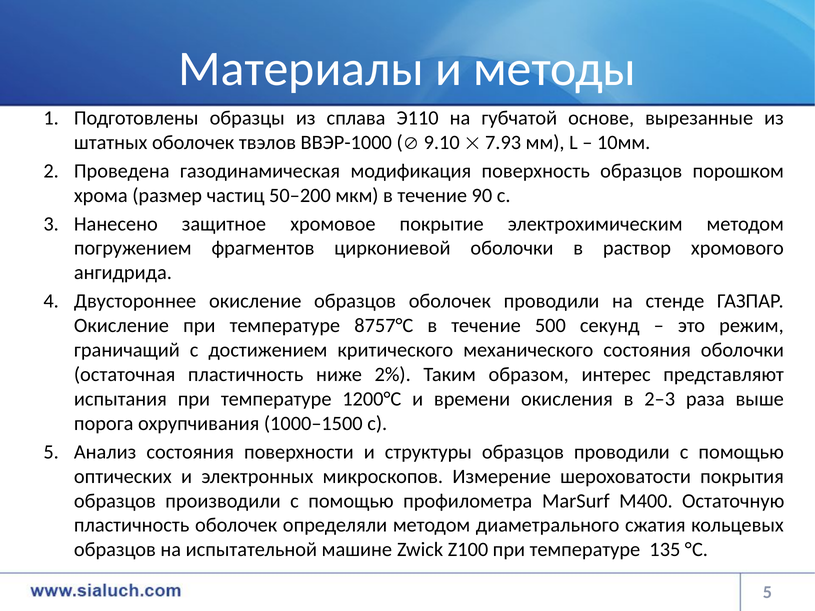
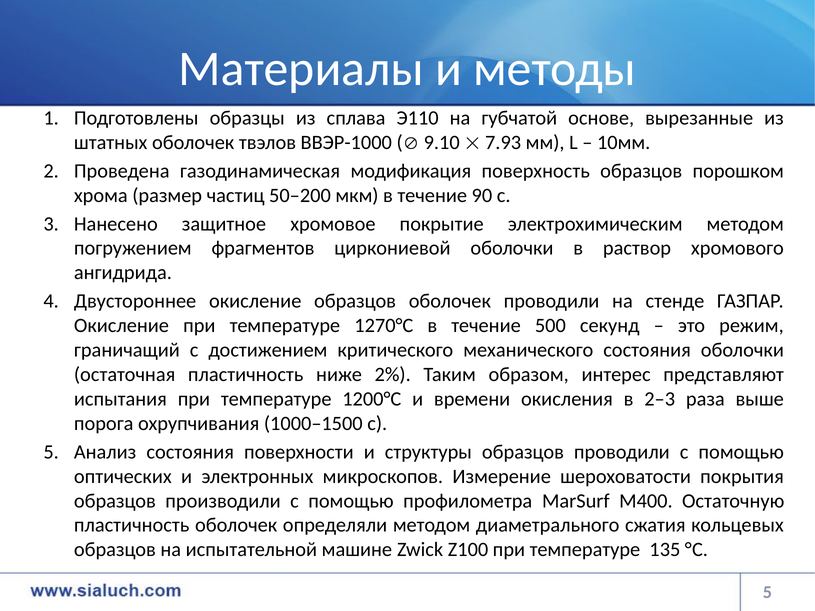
8757°С: 8757°С -> 1270°С (384, 326)
